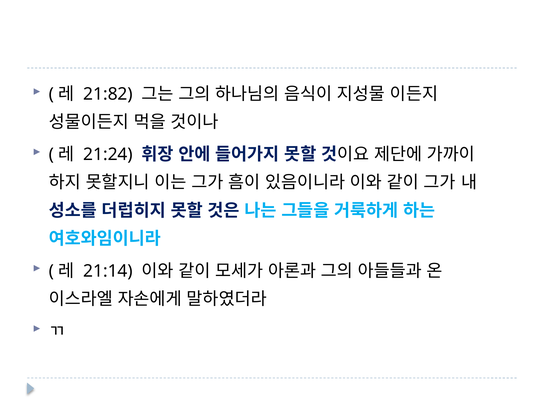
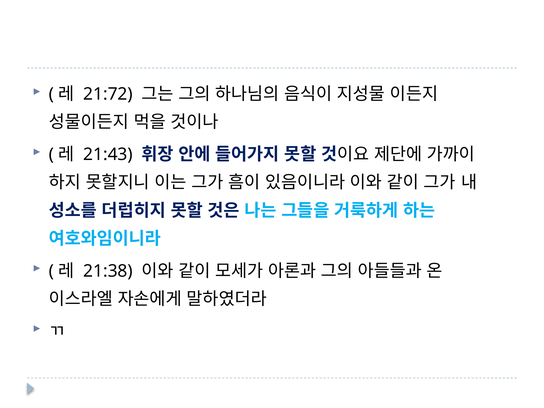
21:82: 21:82 -> 21:72 (108, 94)
21:24: 21:24 -> 21:43 (108, 154)
21:14: 21:14 -> 21:38 (108, 271)
